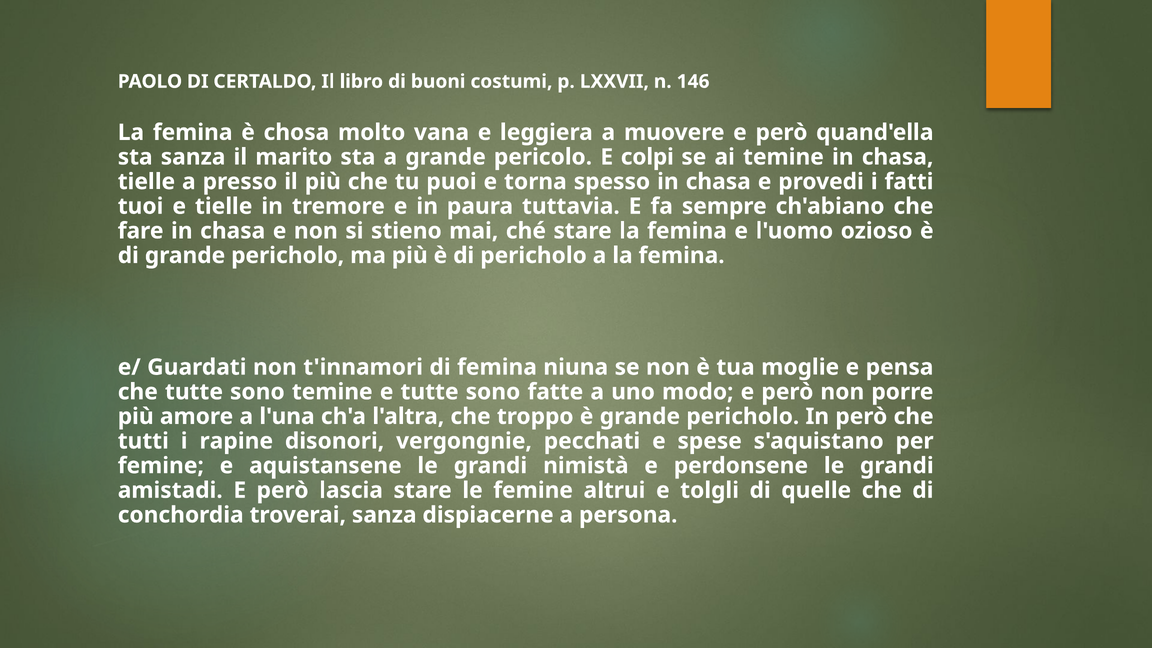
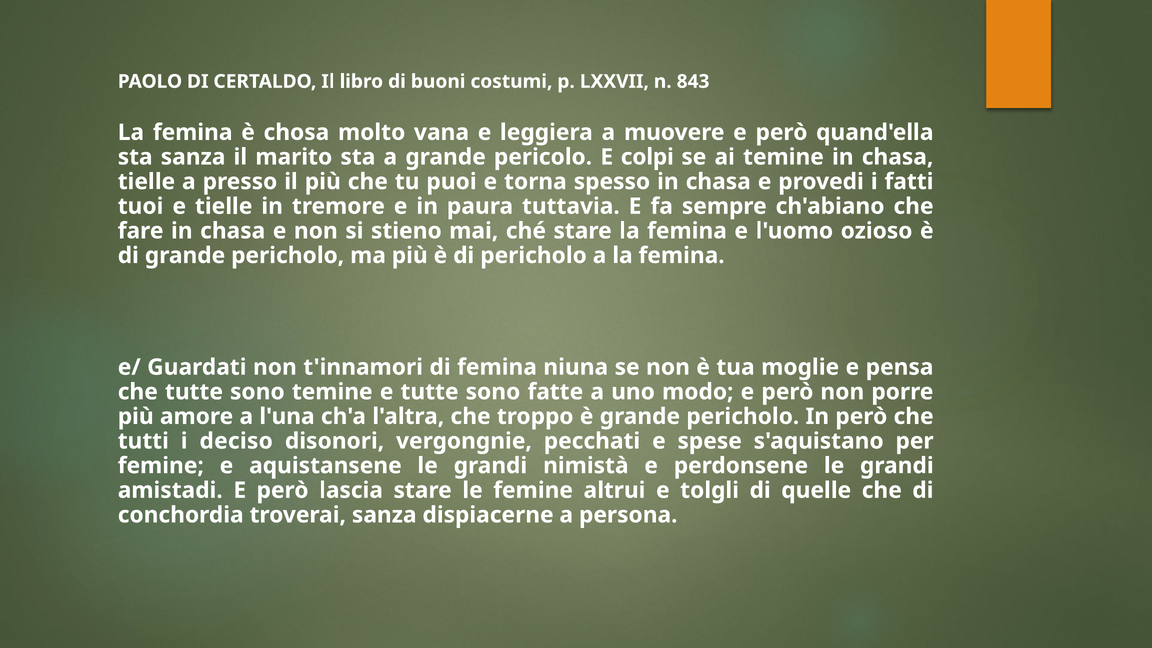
146: 146 -> 843 (693, 81)
rapine: rapine -> deciso (236, 441)
